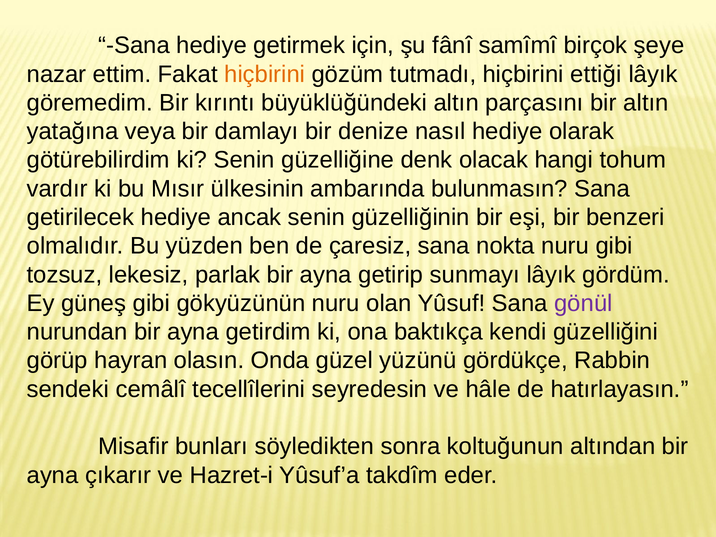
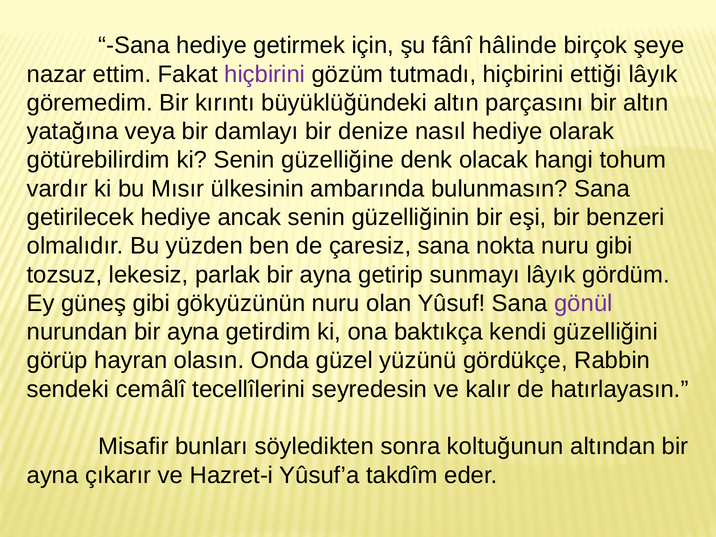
samîmî: samîmî -> hâlinde (518, 46)
hiçbirini colour: orange -> purple (265, 74)
hâle: hâle -> kalır (488, 389)
